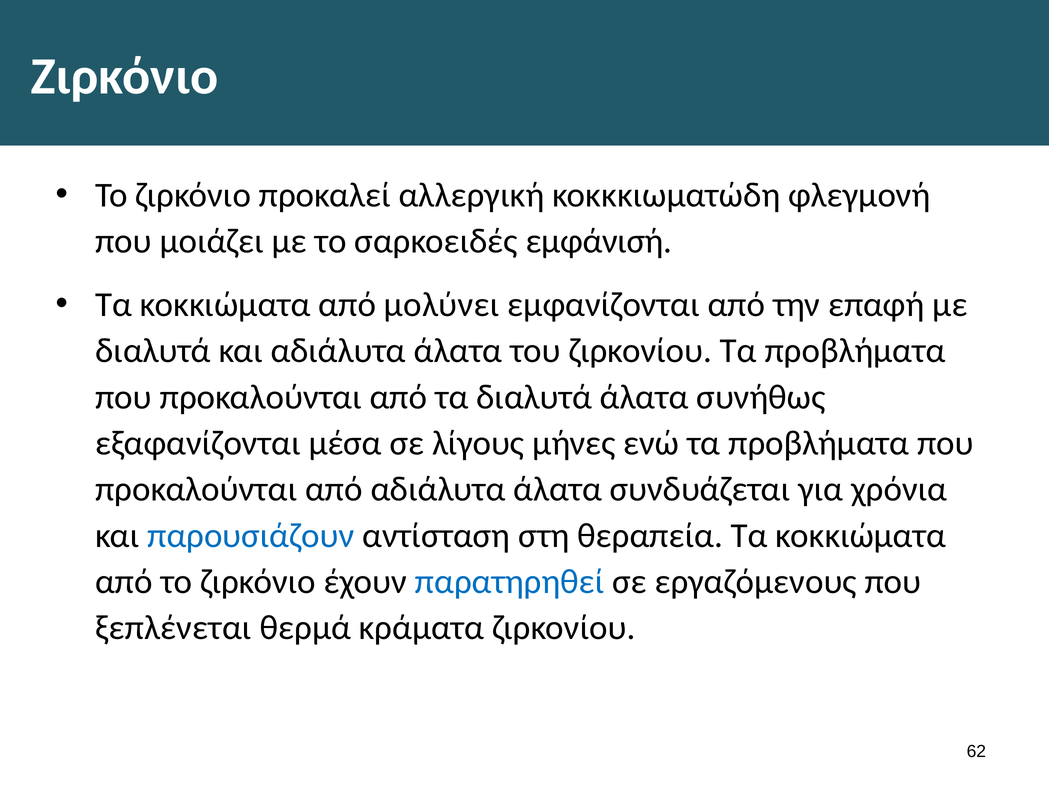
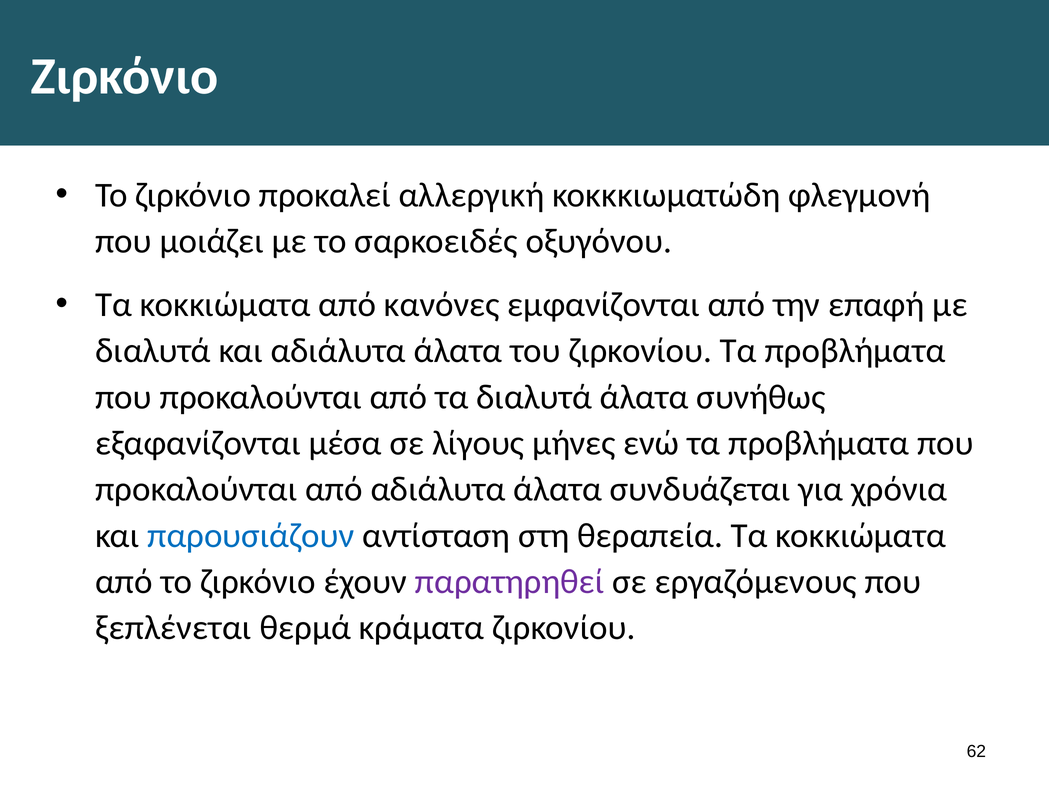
εμφάνισή: εμφάνισή -> οξυγόνου (599, 241)
μολύνει: μολύνει -> κανόνες (442, 305)
παρατηρηθεί colour: blue -> purple (510, 581)
